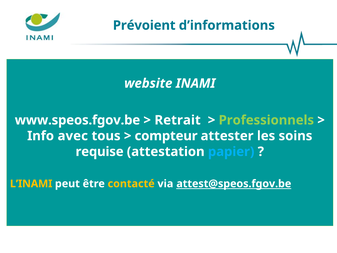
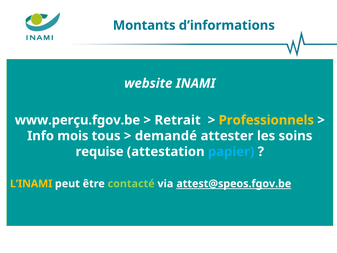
Prévoient: Prévoient -> Montants (144, 25)
www.speos.fgov.be: www.speos.fgov.be -> www.perçu.fgov.be (77, 120)
Professionnels colour: light green -> yellow (266, 120)
avec: avec -> mois (73, 136)
compteur: compteur -> demandé (166, 136)
contacté colour: yellow -> light green (131, 184)
